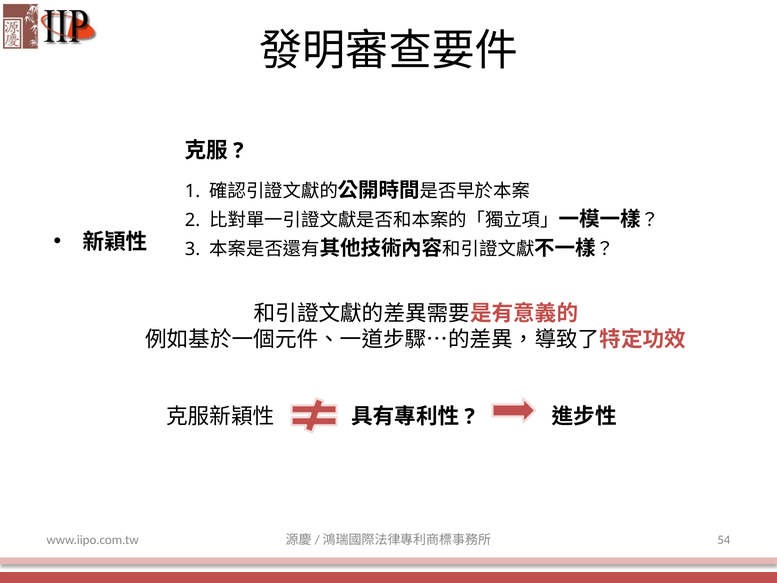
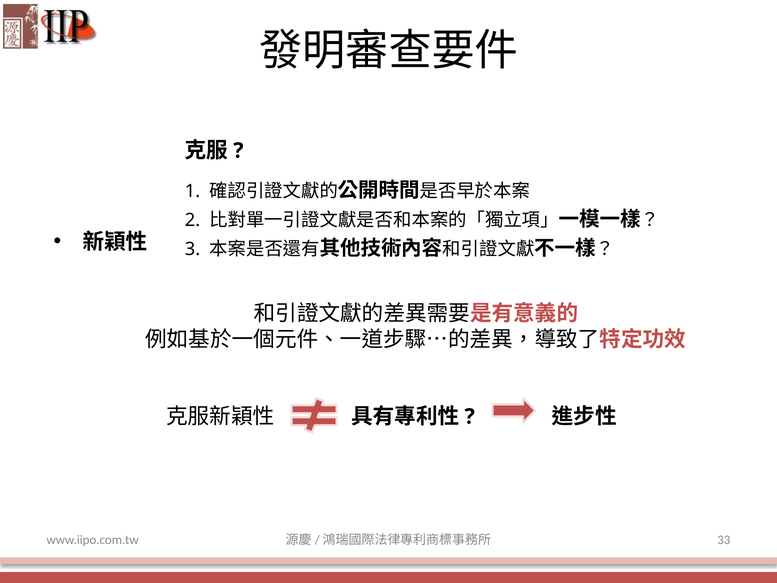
54: 54 -> 33 (724, 540)
